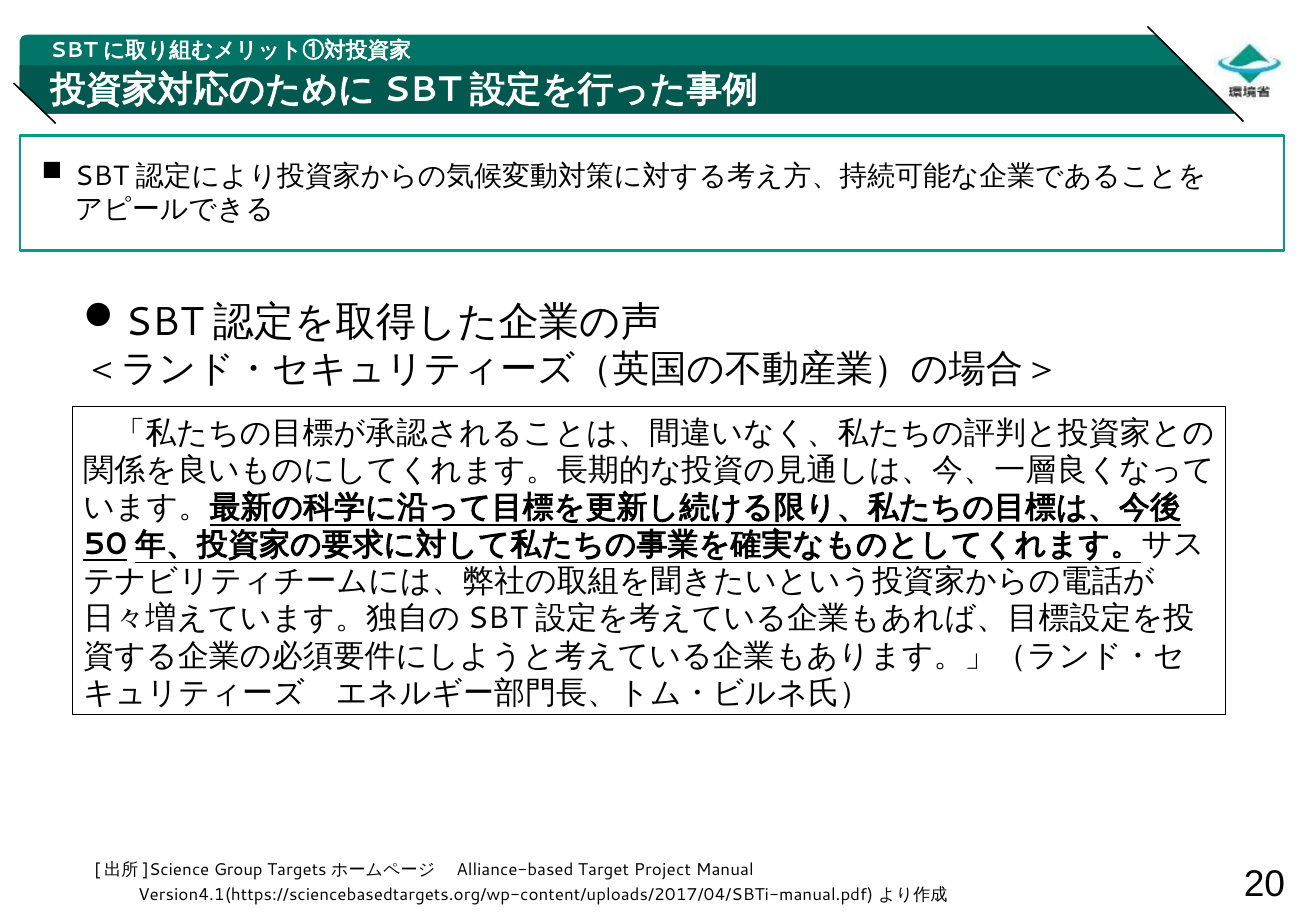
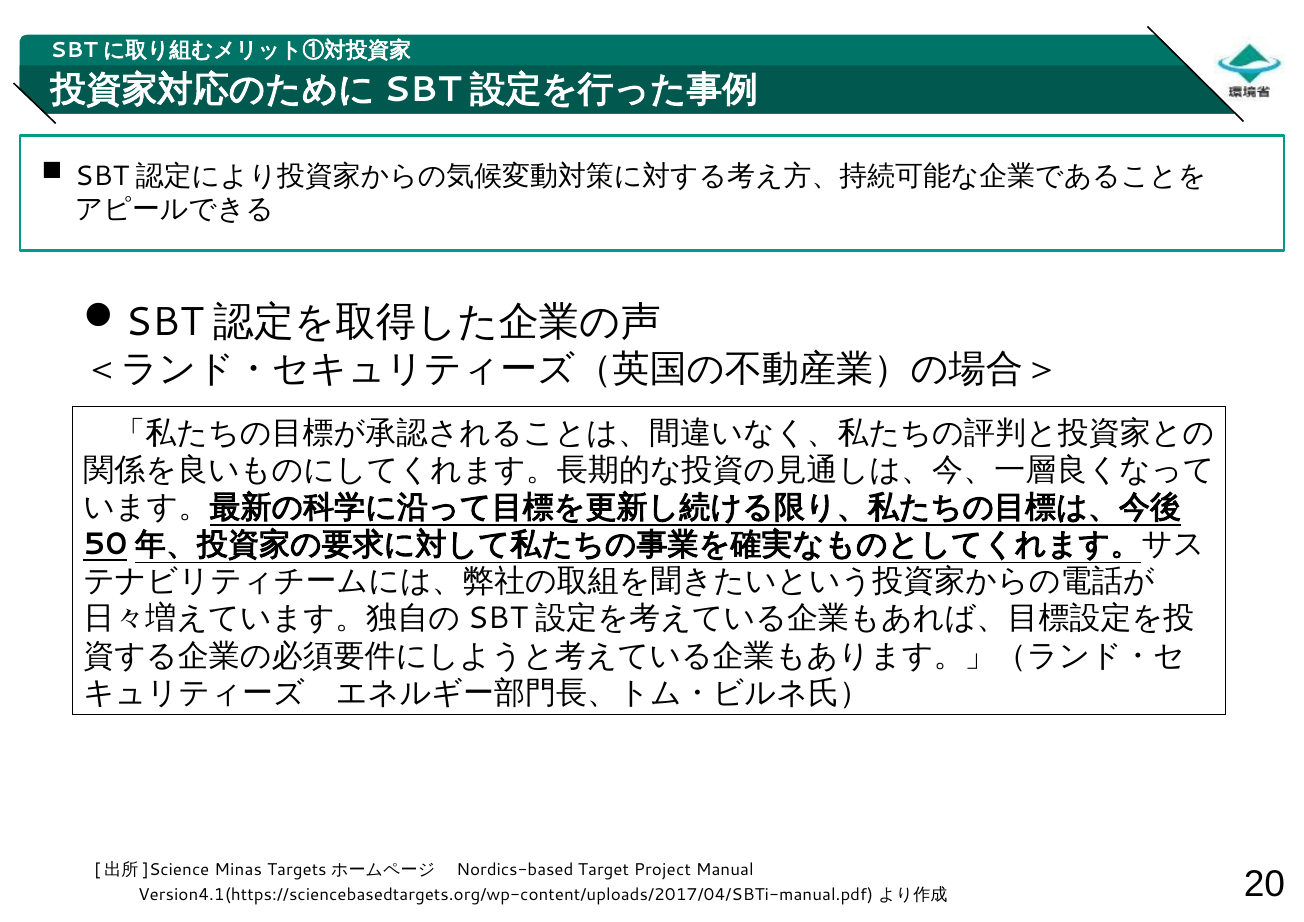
Group: Group -> Minas (238, 870)
Alliance-based: Alliance-based -> Nordics-based (515, 870)
